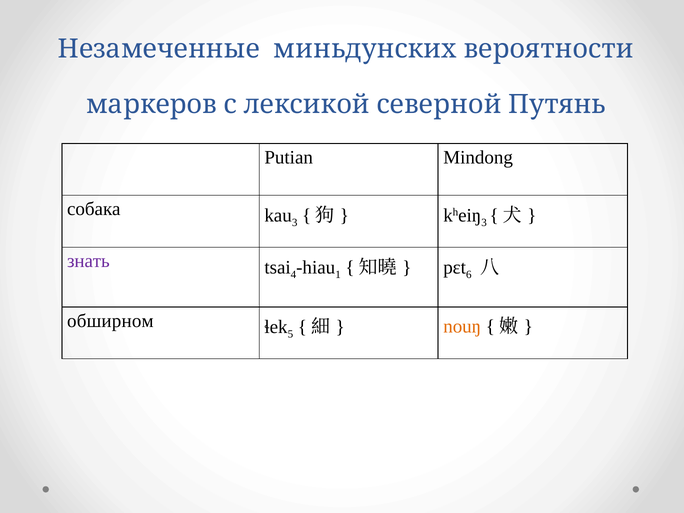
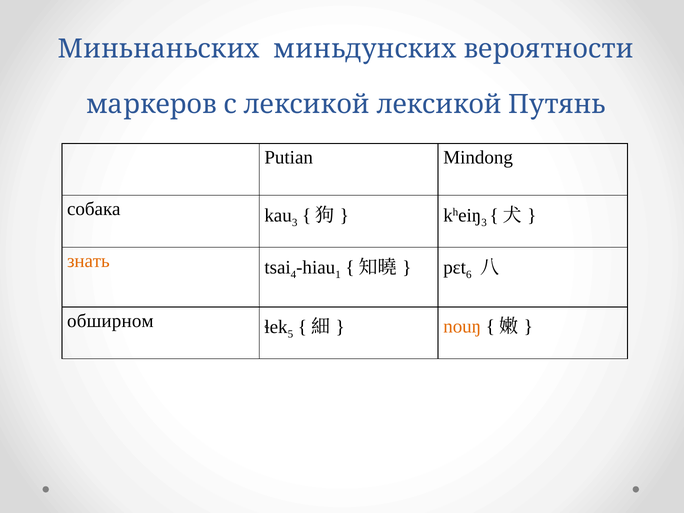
Незамеченные: Незамеченные -> Миньнаньских (159, 49)
лексикой северной: северной -> лексикой (439, 104)
знать colour: purple -> orange (88, 261)
